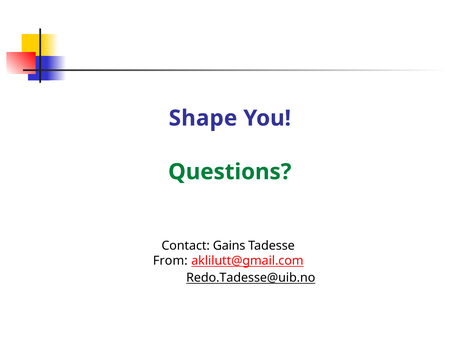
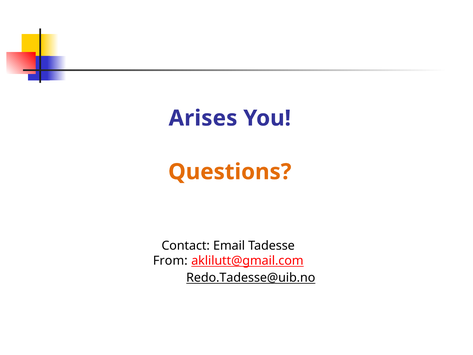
Shape: Shape -> Arises (203, 118)
Questions colour: green -> orange (230, 172)
Gains: Gains -> Email (229, 246)
